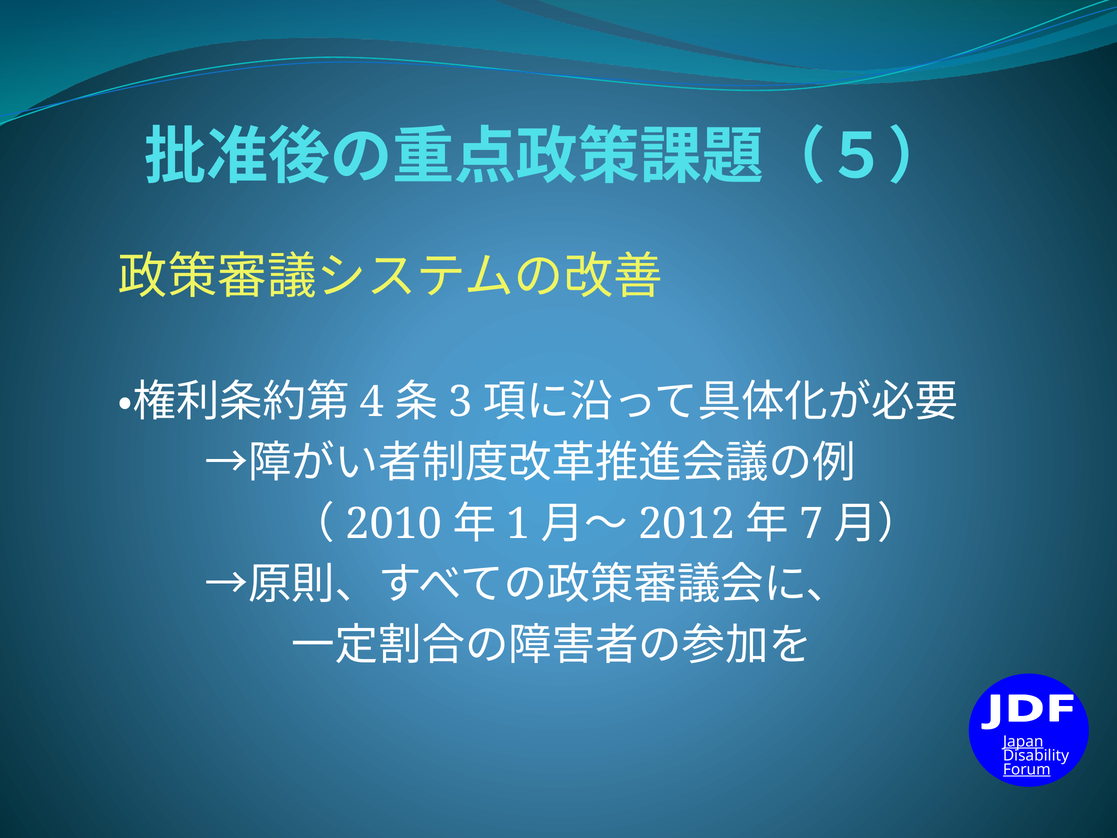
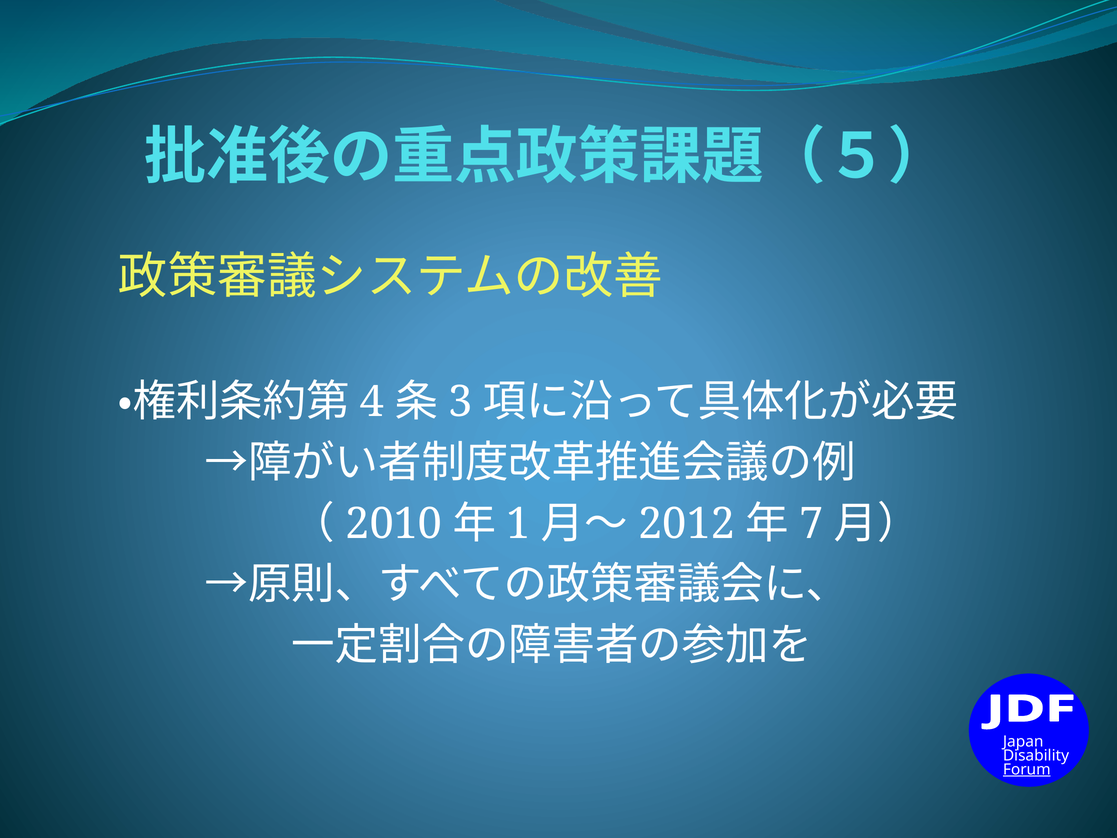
Japan underline: present -> none (1023, 741)
